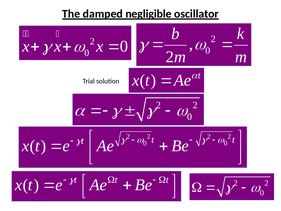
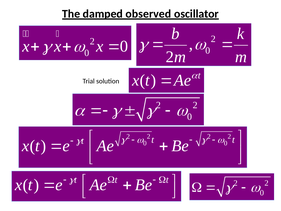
negligible: negligible -> observed (148, 14)
